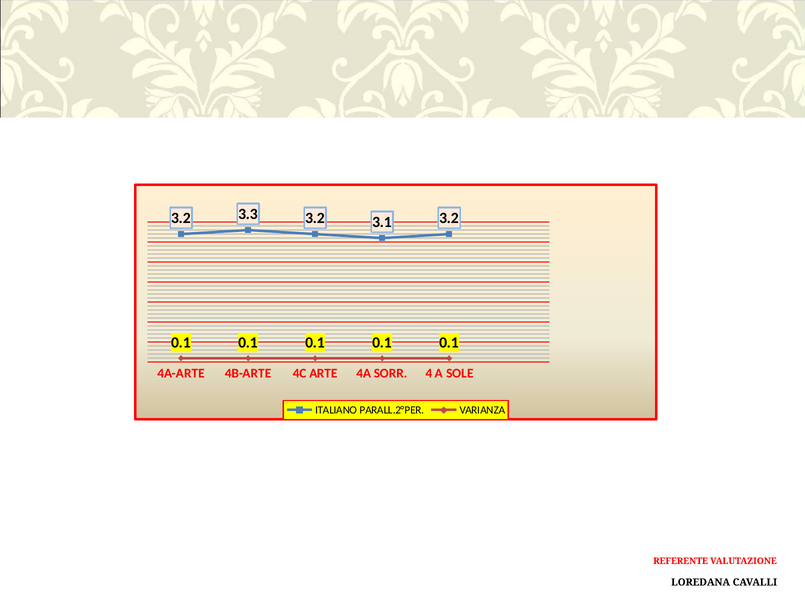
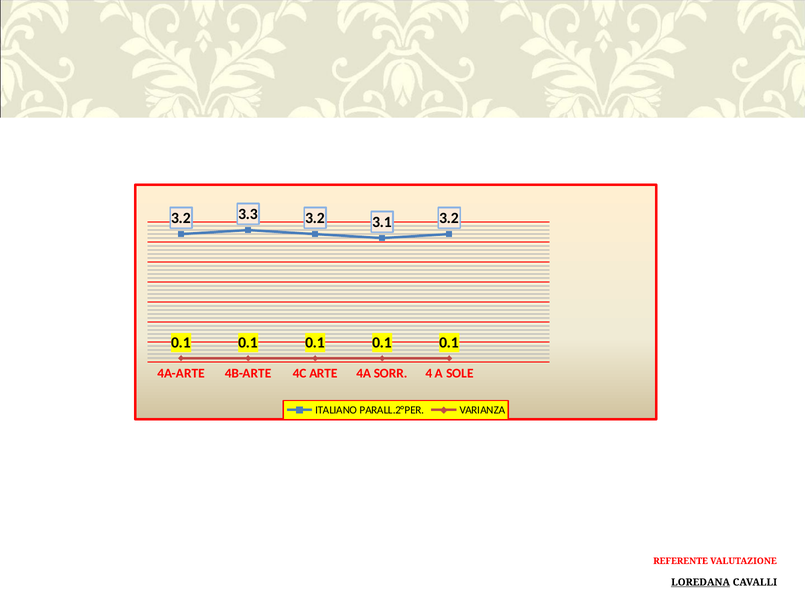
LOREDANA underline: none -> present (701, 582)
